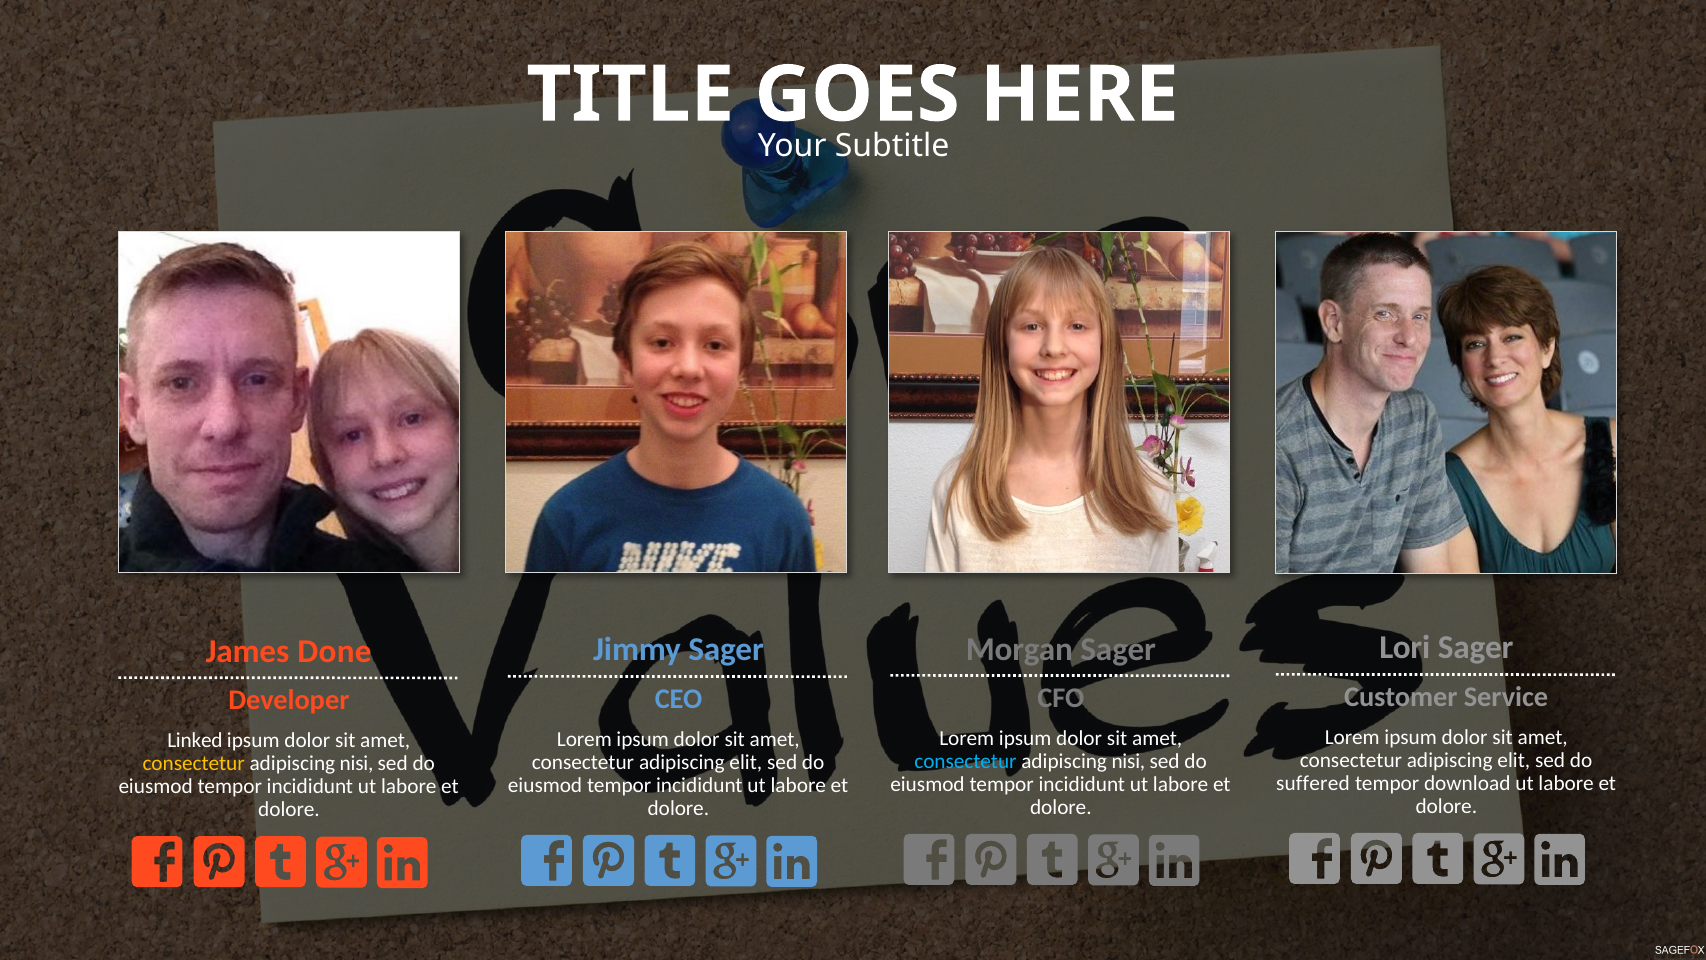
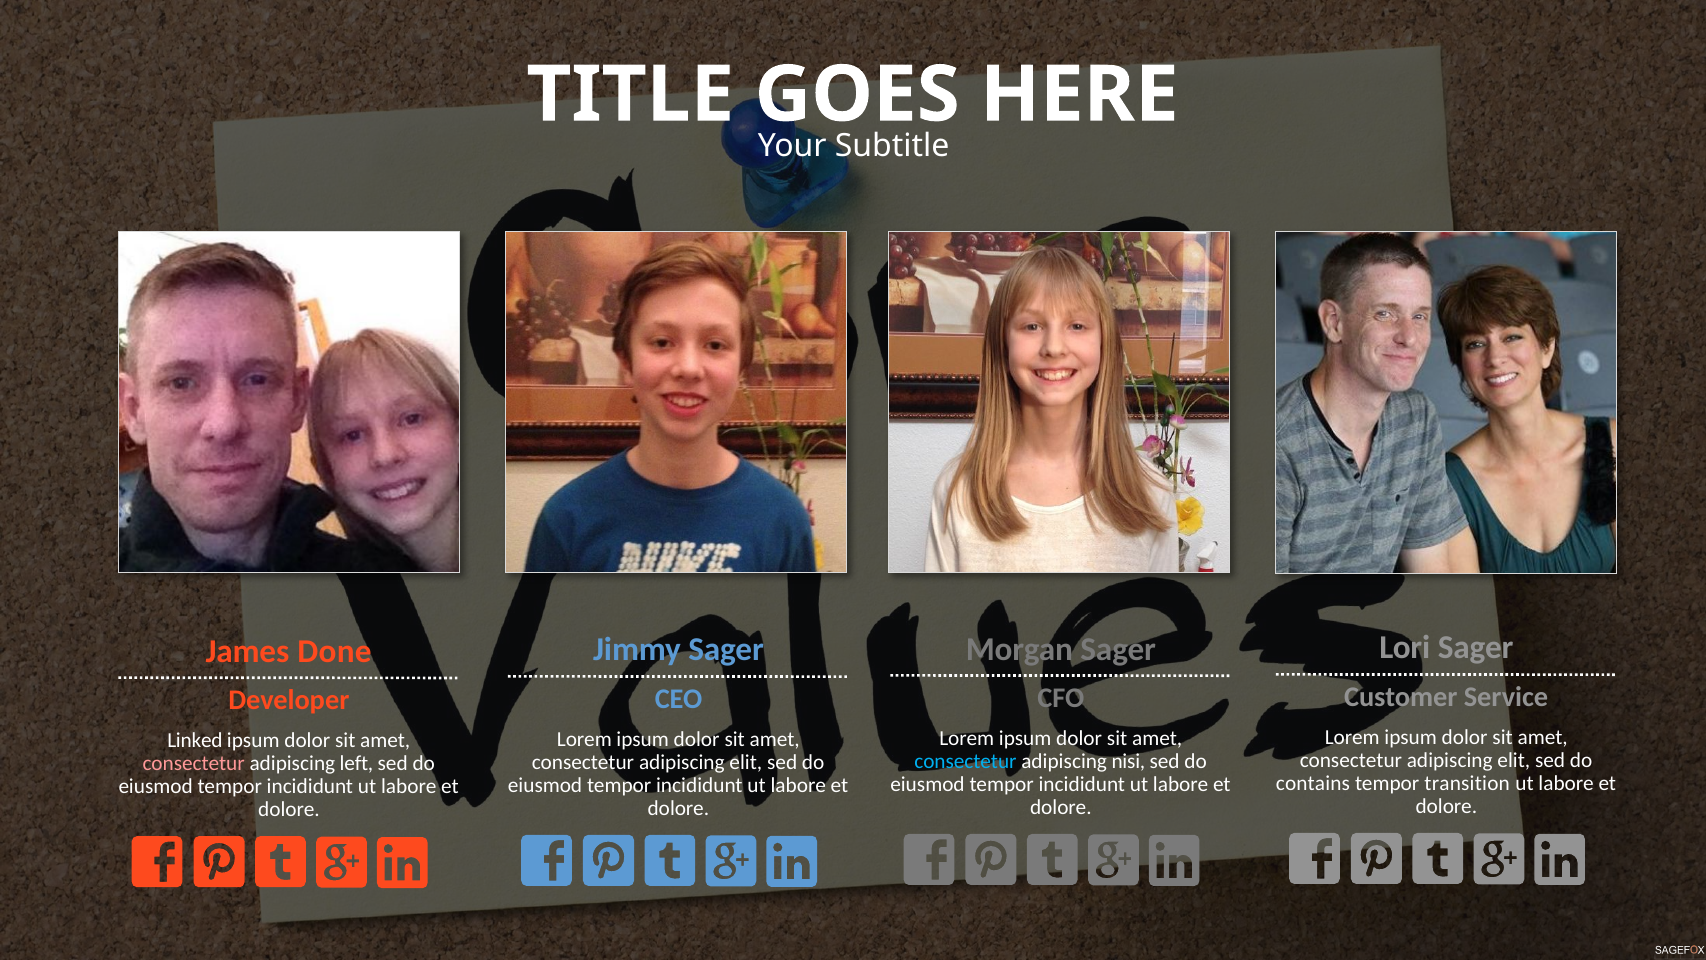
consectetur colour: yellow -> pink (194, 763)
nisi: nisi -> left (357, 763)
suffered: suffered -> contains (1313, 783)
download: download -> transition (1467, 783)
